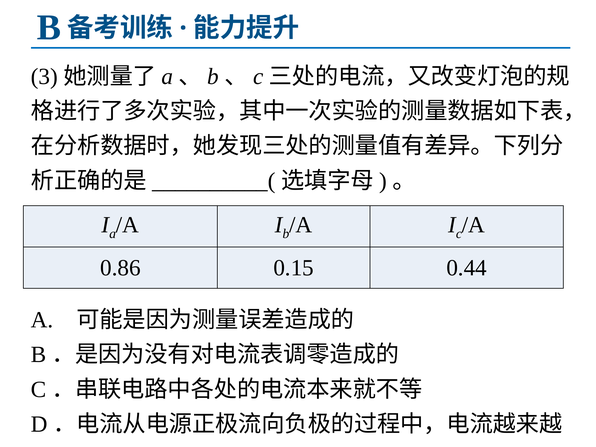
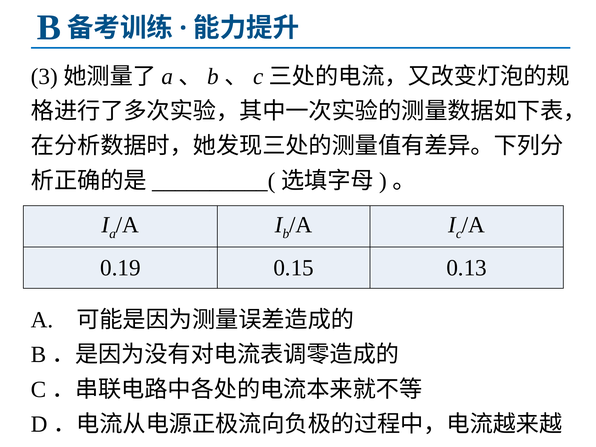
0.86: 0.86 -> 0.19 (120, 268)
0.44: 0.44 -> 0.13 (467, 268)
